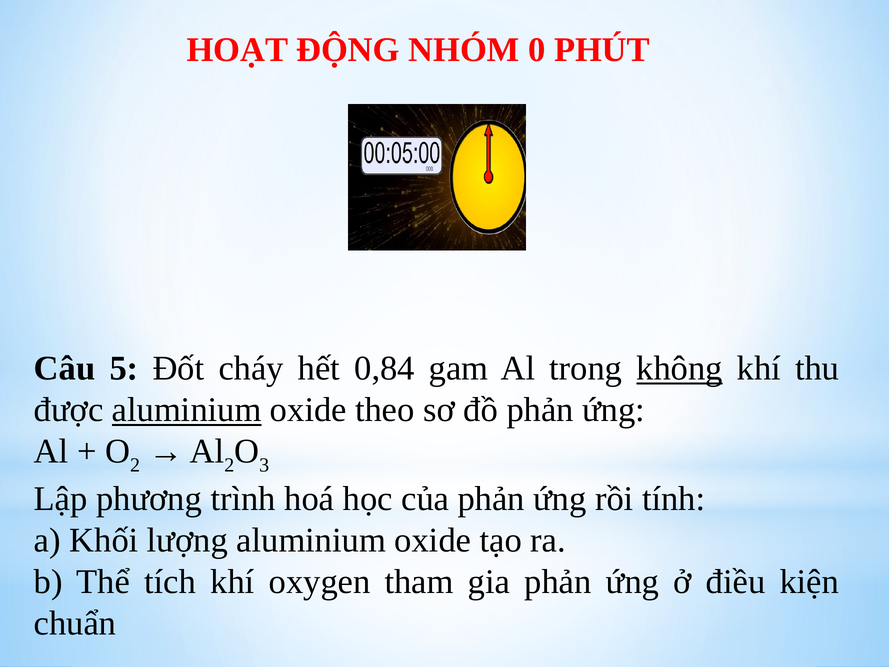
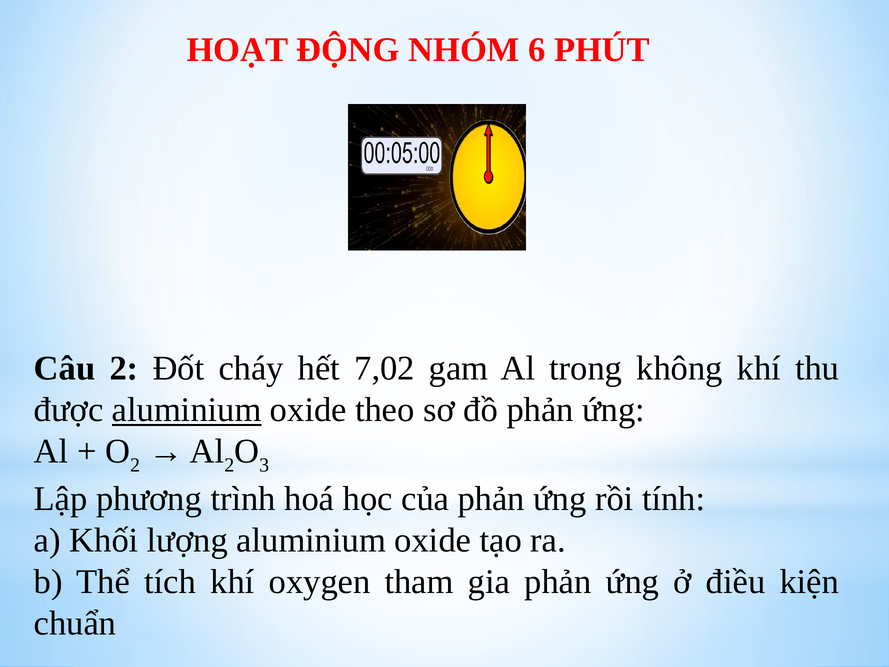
0: 0 -> 6 (537, 50)
Câu 5: 5 -> 2 (124, 368)
0,84: 0,84 -> 7,02 (384, 368)
không underline: present -> none (680, 368)
